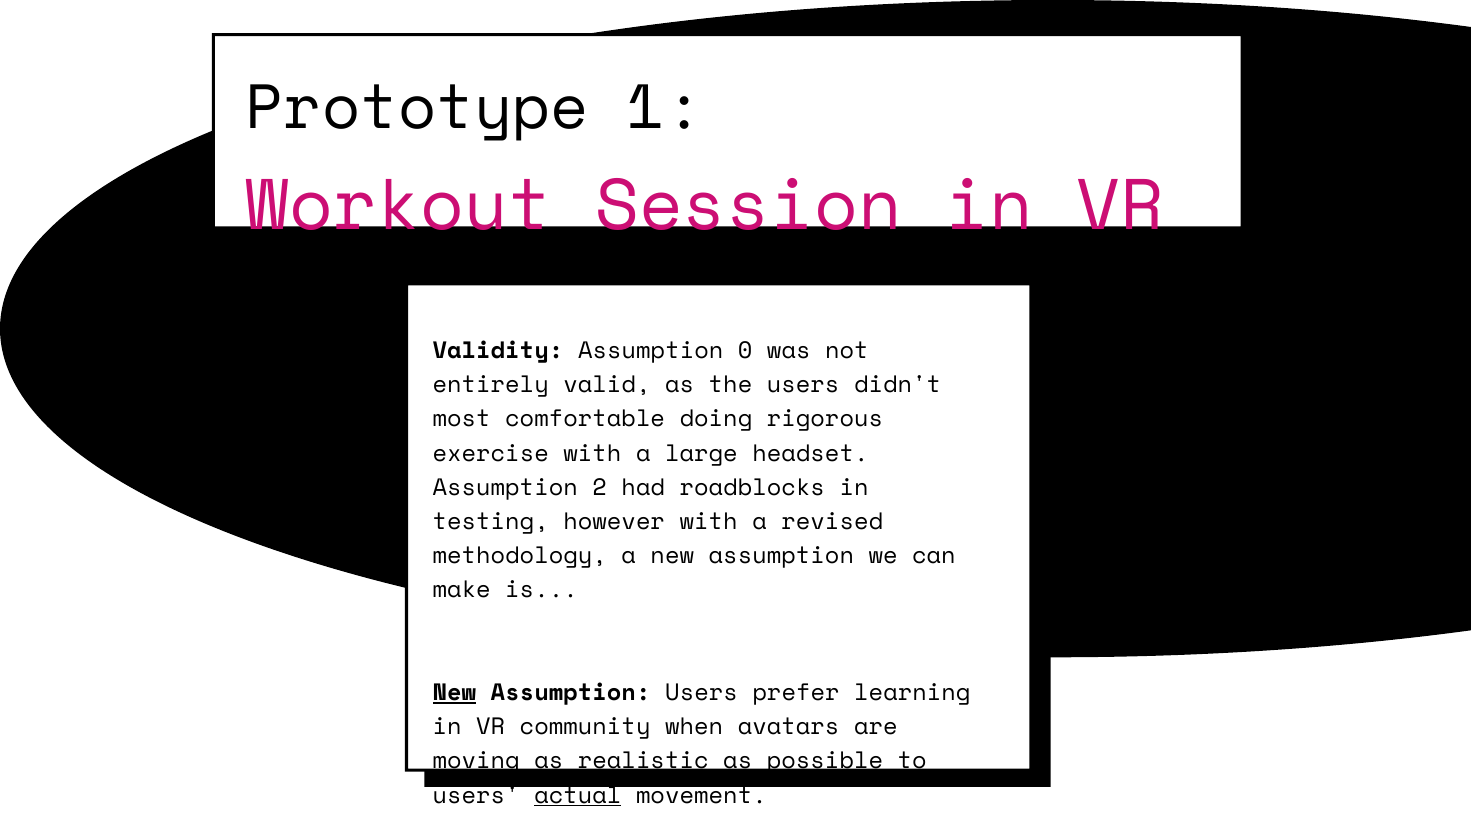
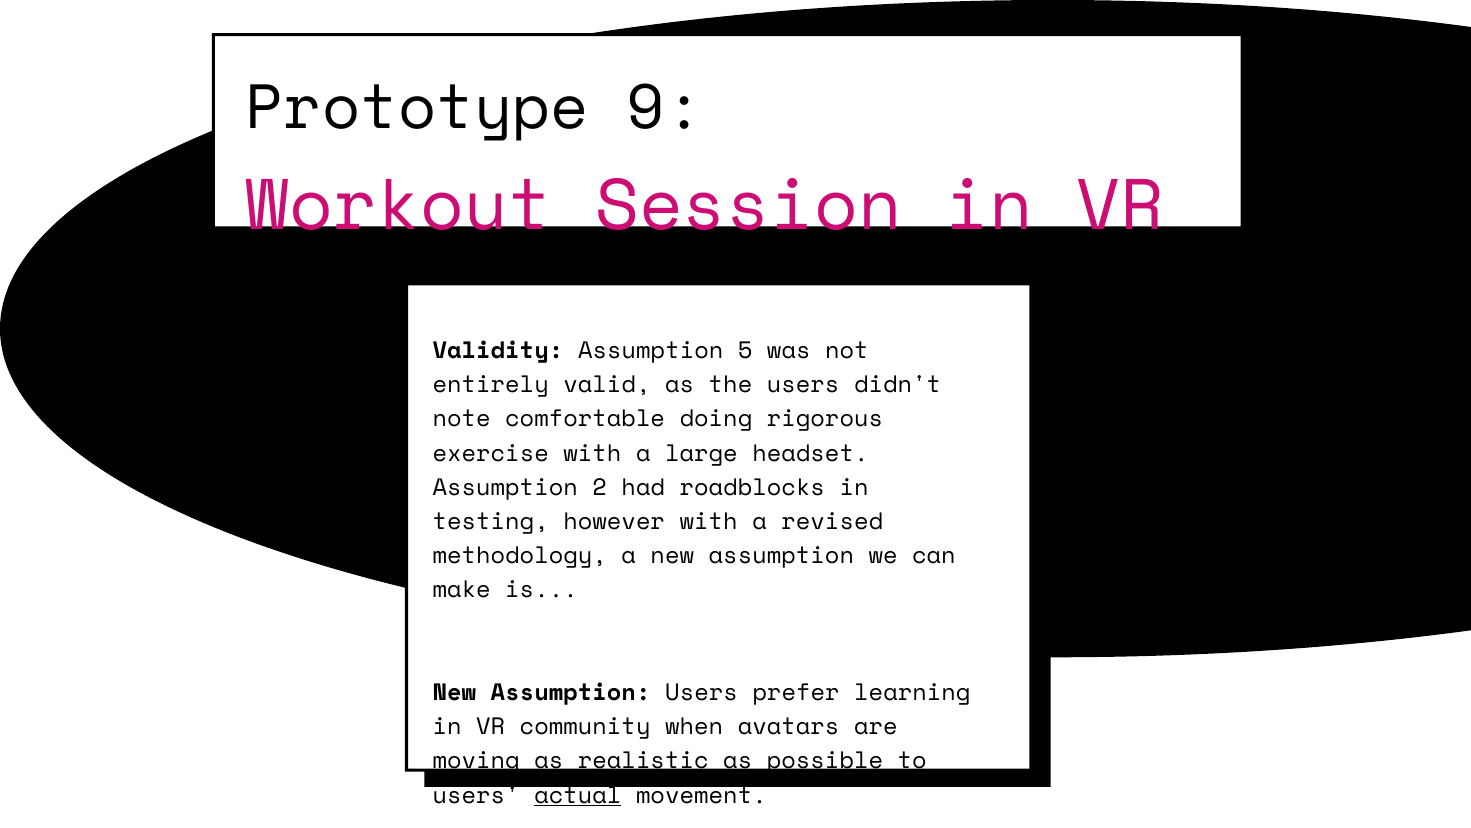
1: 1 -> 9 (665, 108)
0: 0 -> 5 (745, 351)
most: most -> note (462, 419)
New underline: present -> none (454, 692)
